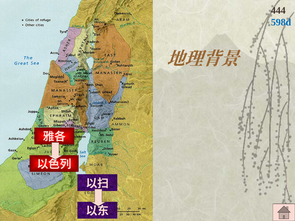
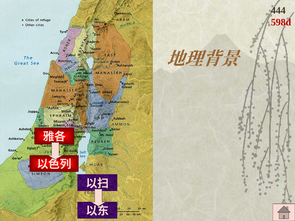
598d colour: blue -> red (281, 22)
